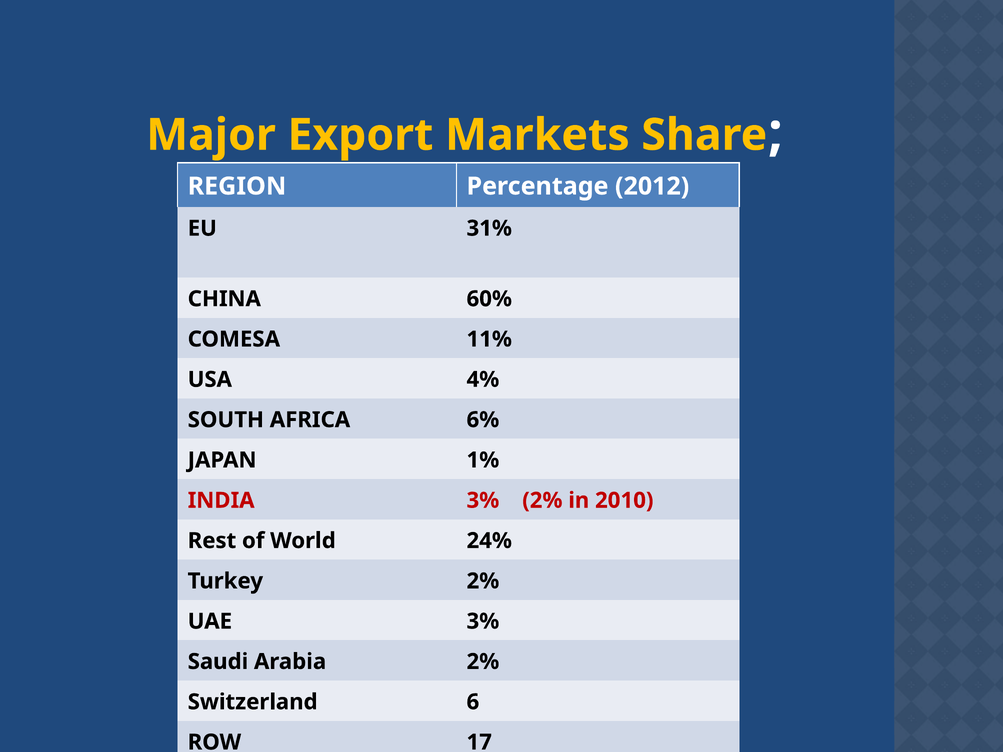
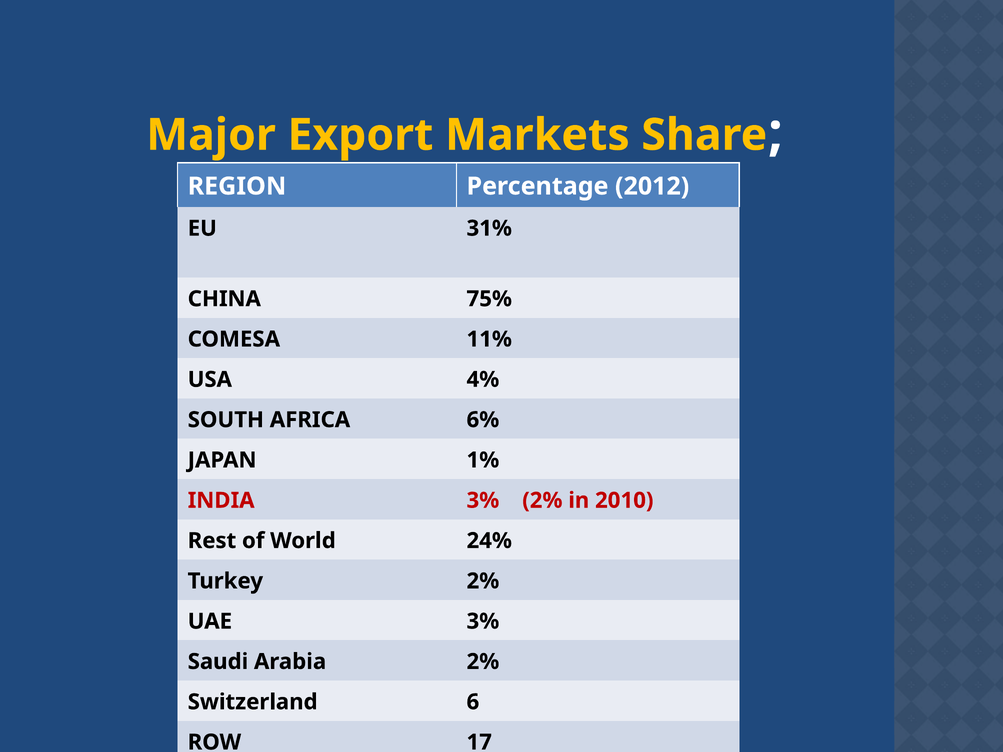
60%: 60% -> 75% (489, 299)
